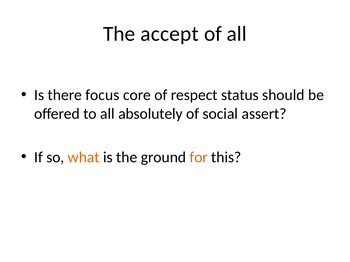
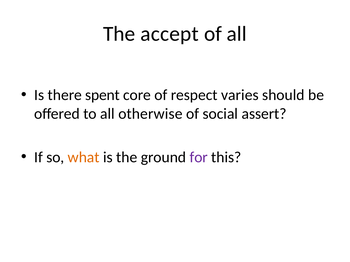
focus: focus -> spent (103, 95)
status: status -> varies (240, 95)
absolutely: absolutely -> otherwise (150, 114)
for colour: orange -> purple (199, 157)
